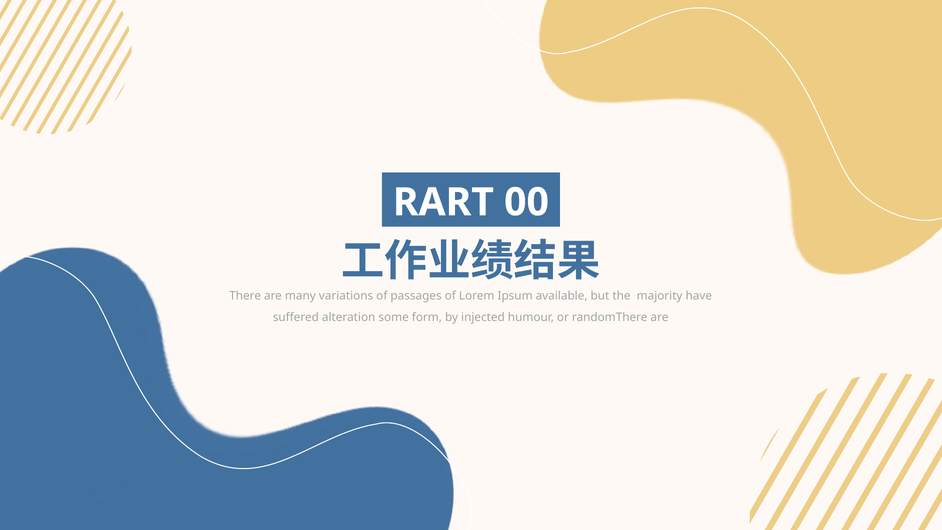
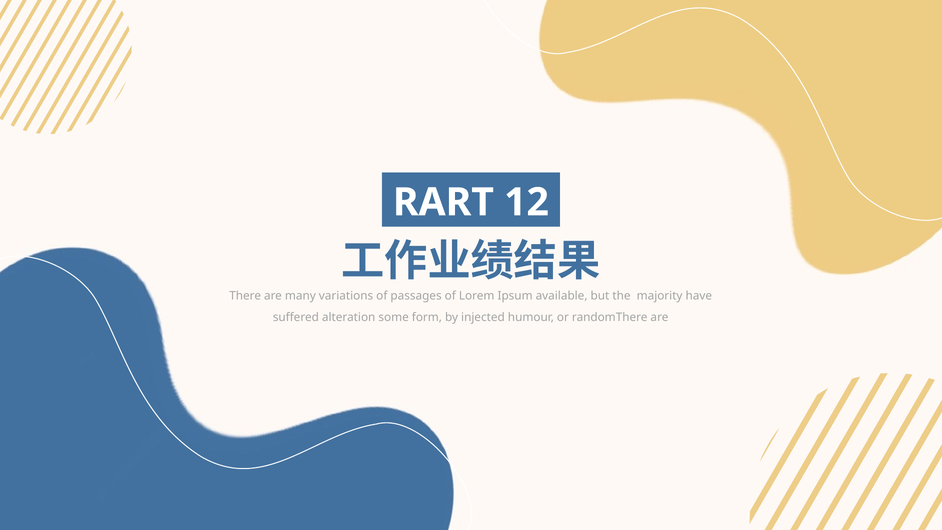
00: 00 -> 12 (527, 202)
